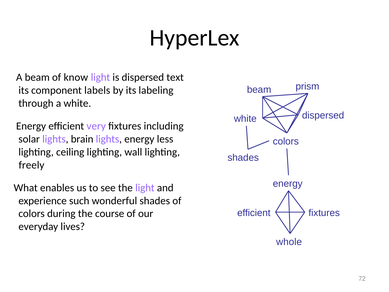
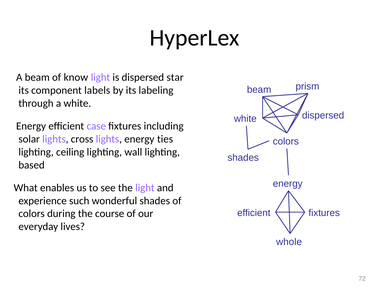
text: text -> star (175, 77)
very: very -> case (96, 126)
brain: brain -> cross (82, 139)
less: less -> ties (165, 139)
freely: freely -> based (32, 165)
